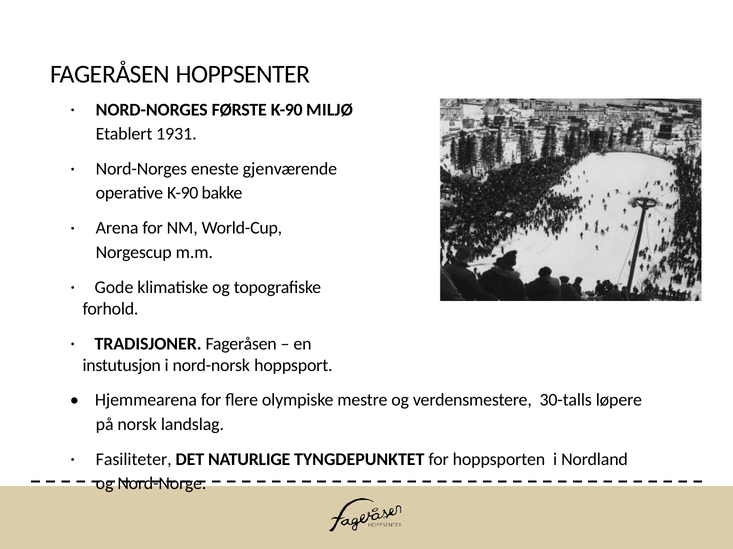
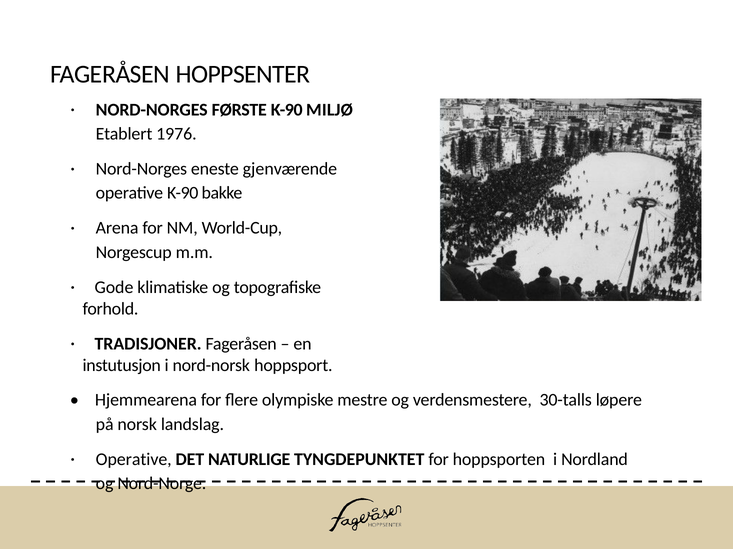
1931: 1931 -> 1976 (176, 134)
Fasiliteter: Fasiliteter -> Operative (134, 460)
